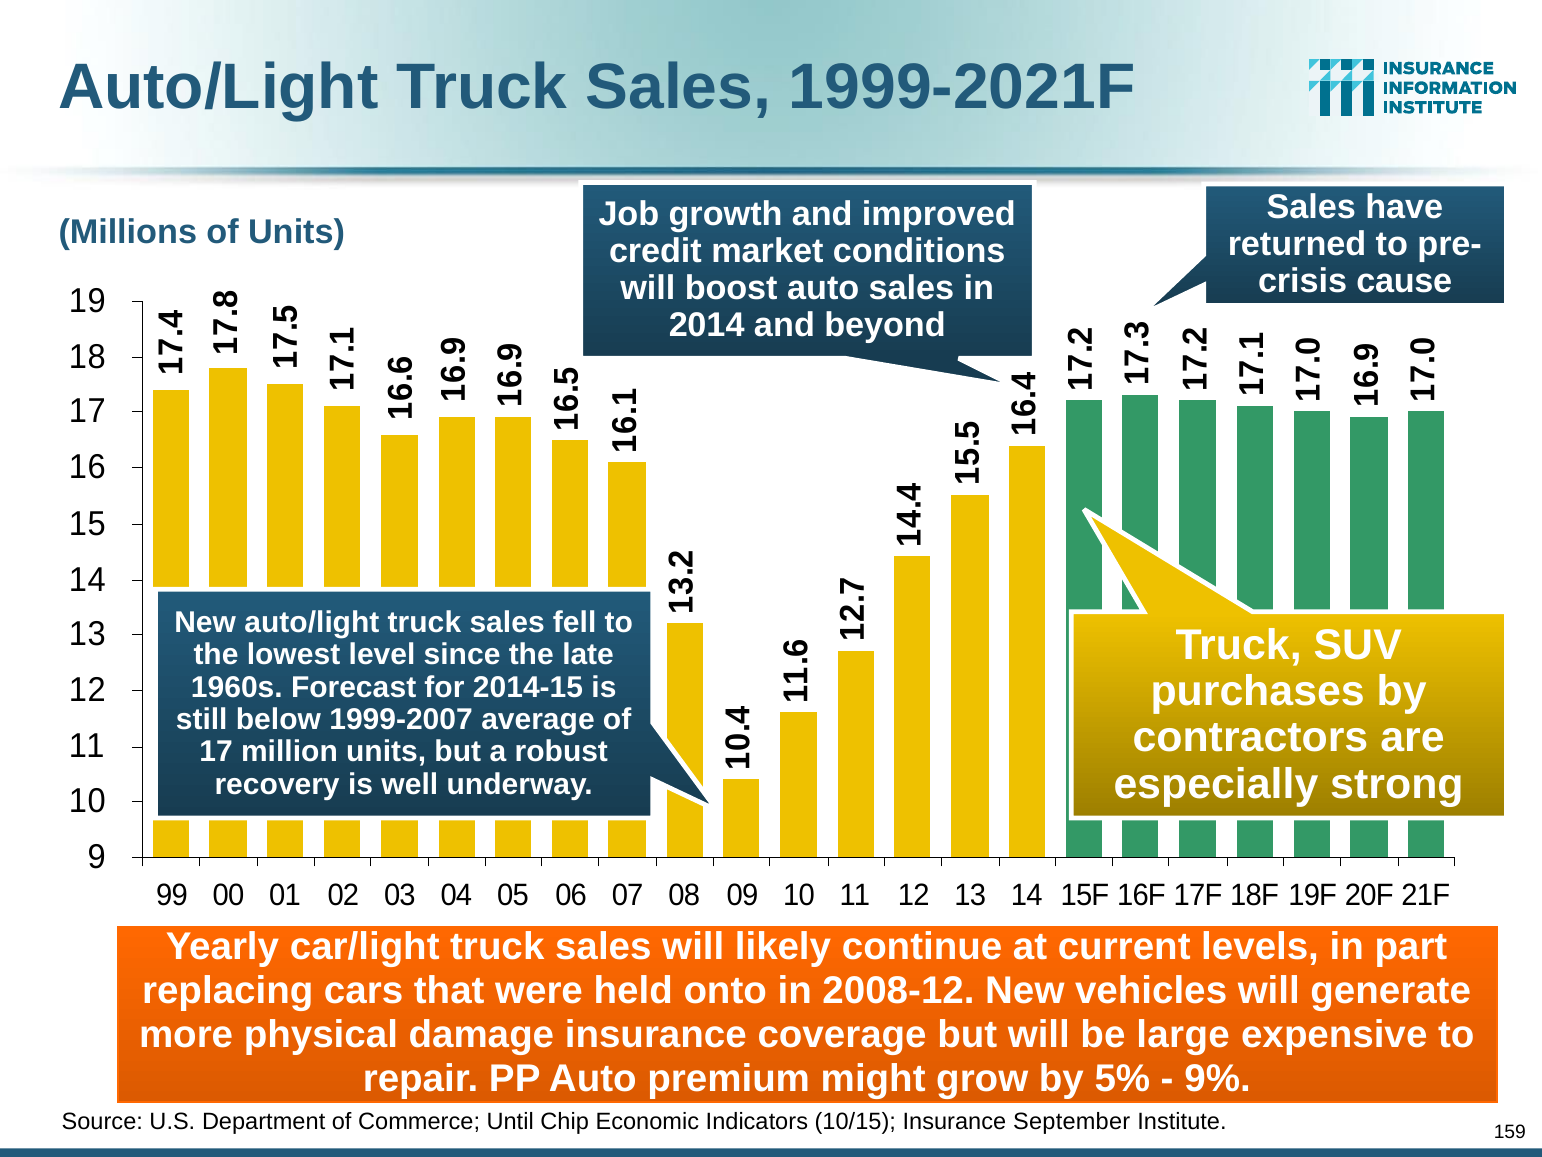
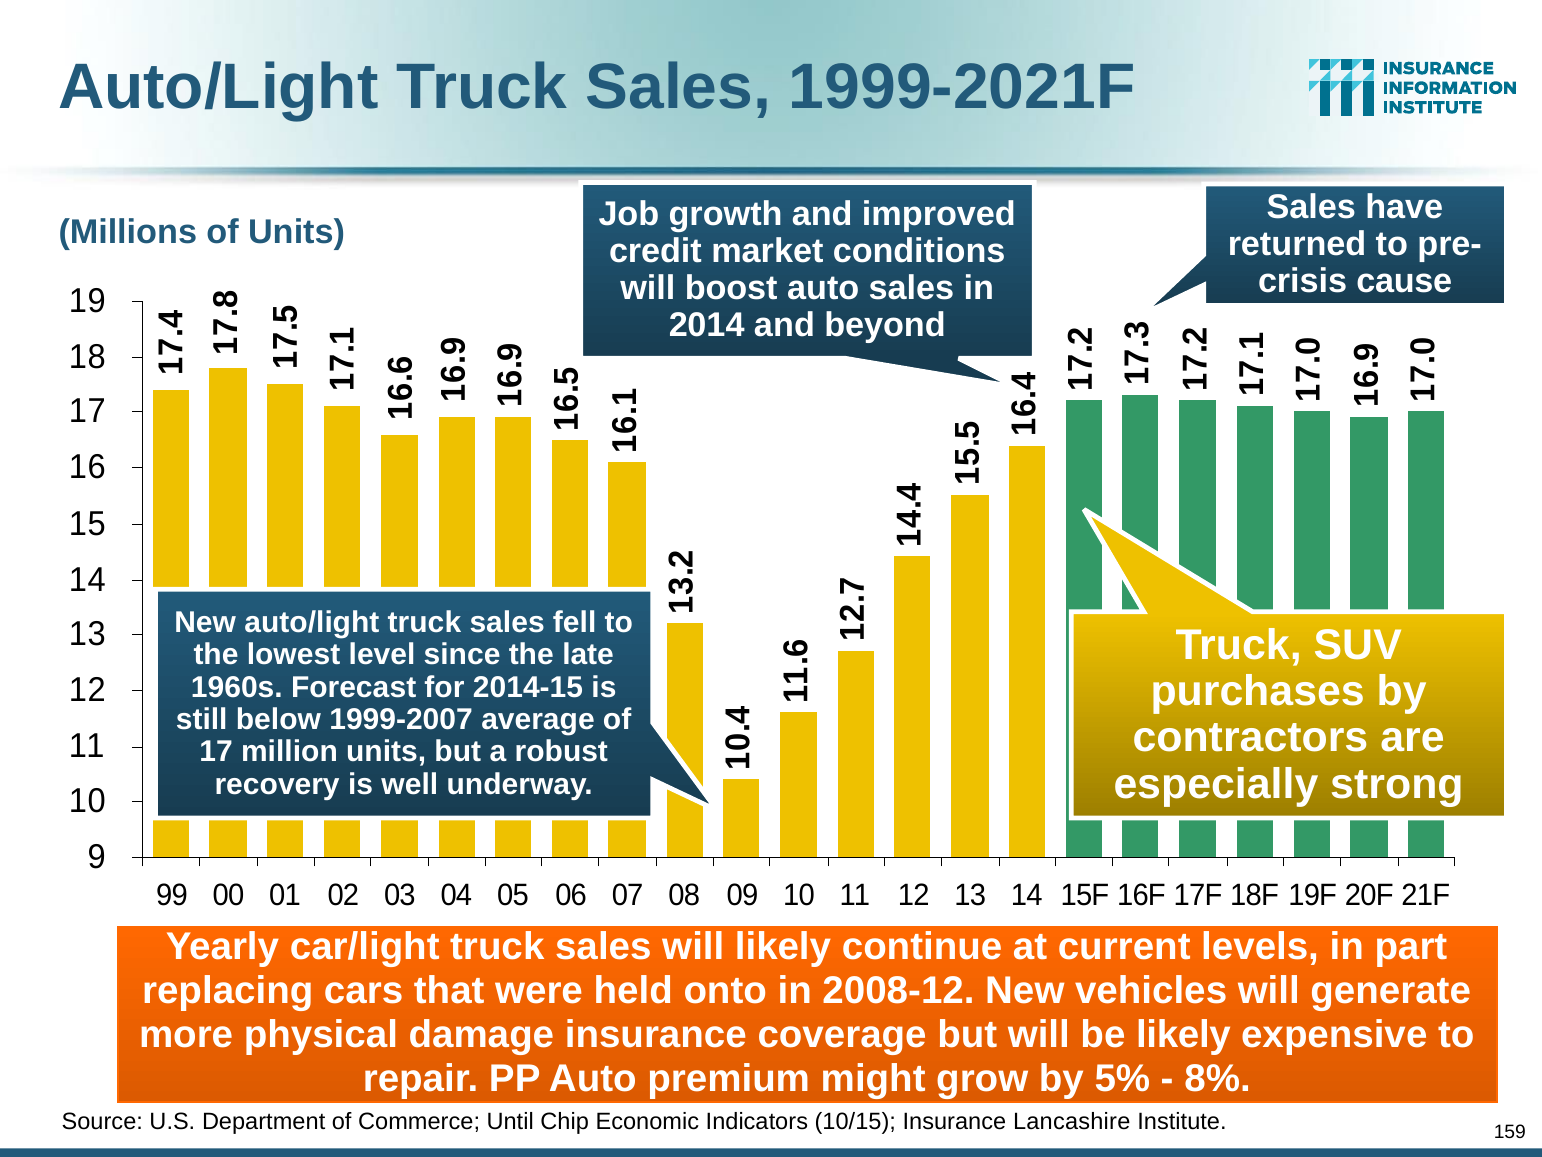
be large: large -> likely (1183, 1035)
9%: 9% -> 8% (1218, 1079)
September: September -> Lancashire (1072, 1122)
